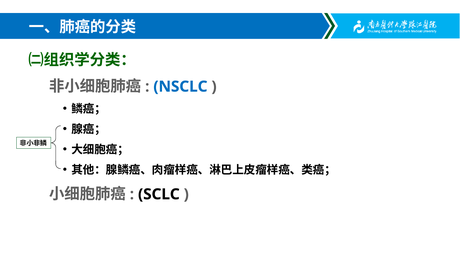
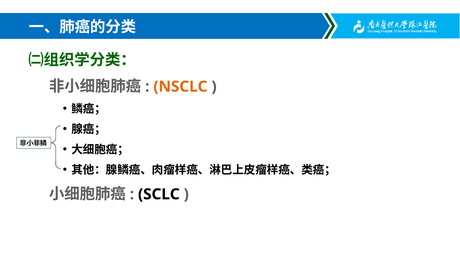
NSCLC colour: blue -> orange (180, 86)
